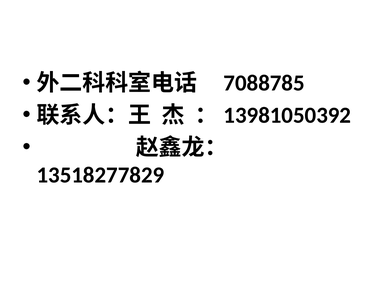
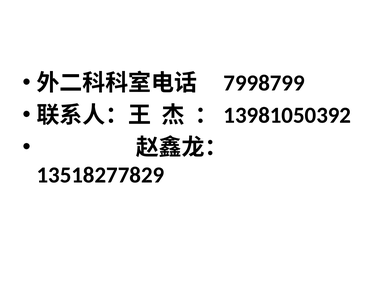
7088785: 7088785 -> 7998799 (264, 83)
